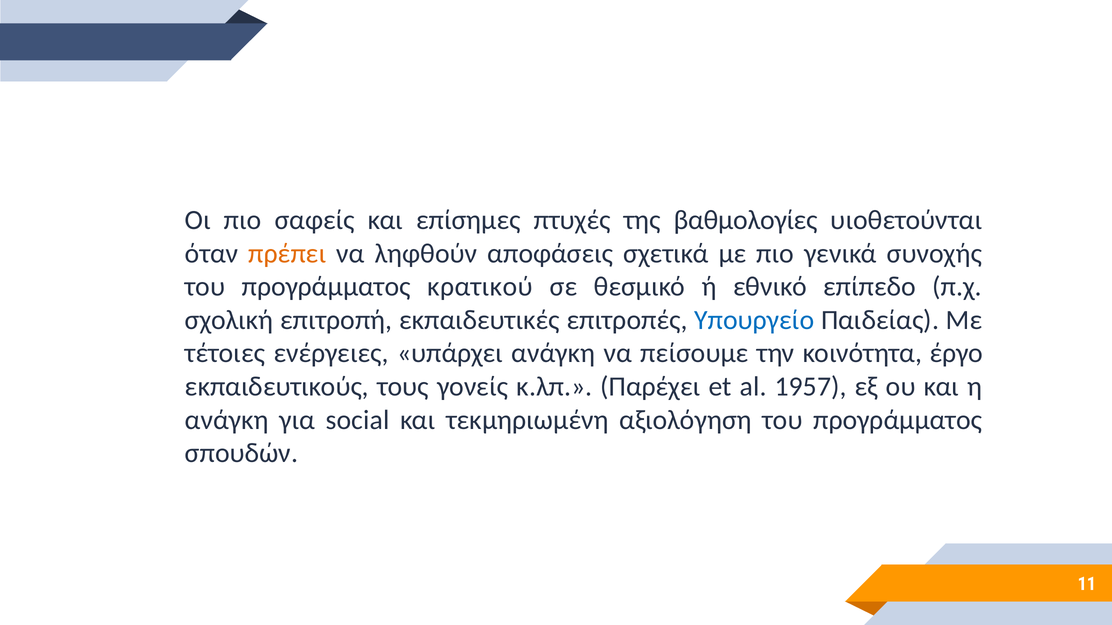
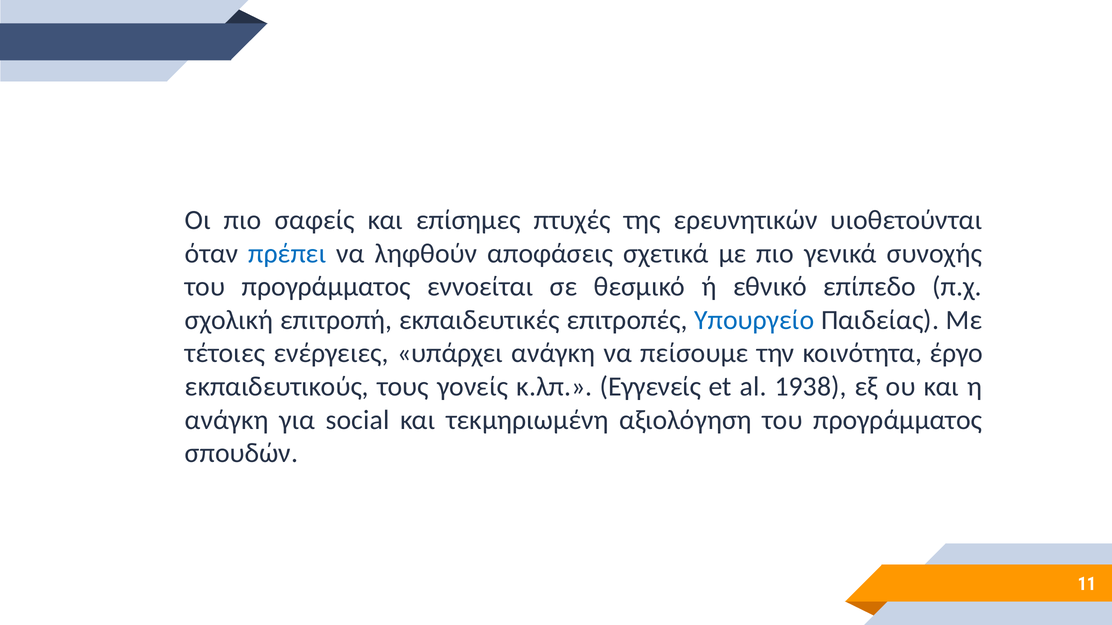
βαθμολογίες: βαθμολογίες -> ερευνητικών (746, 220)
πρέπει colour: orange -> blue (287, 254)
κρατικού: κρατικού -> εννοείται (480, 287)
Παρέχει: Παρέχει -> Εγγενείς (651, 387)
1957: 1957 -> 1938 (811, 387)
